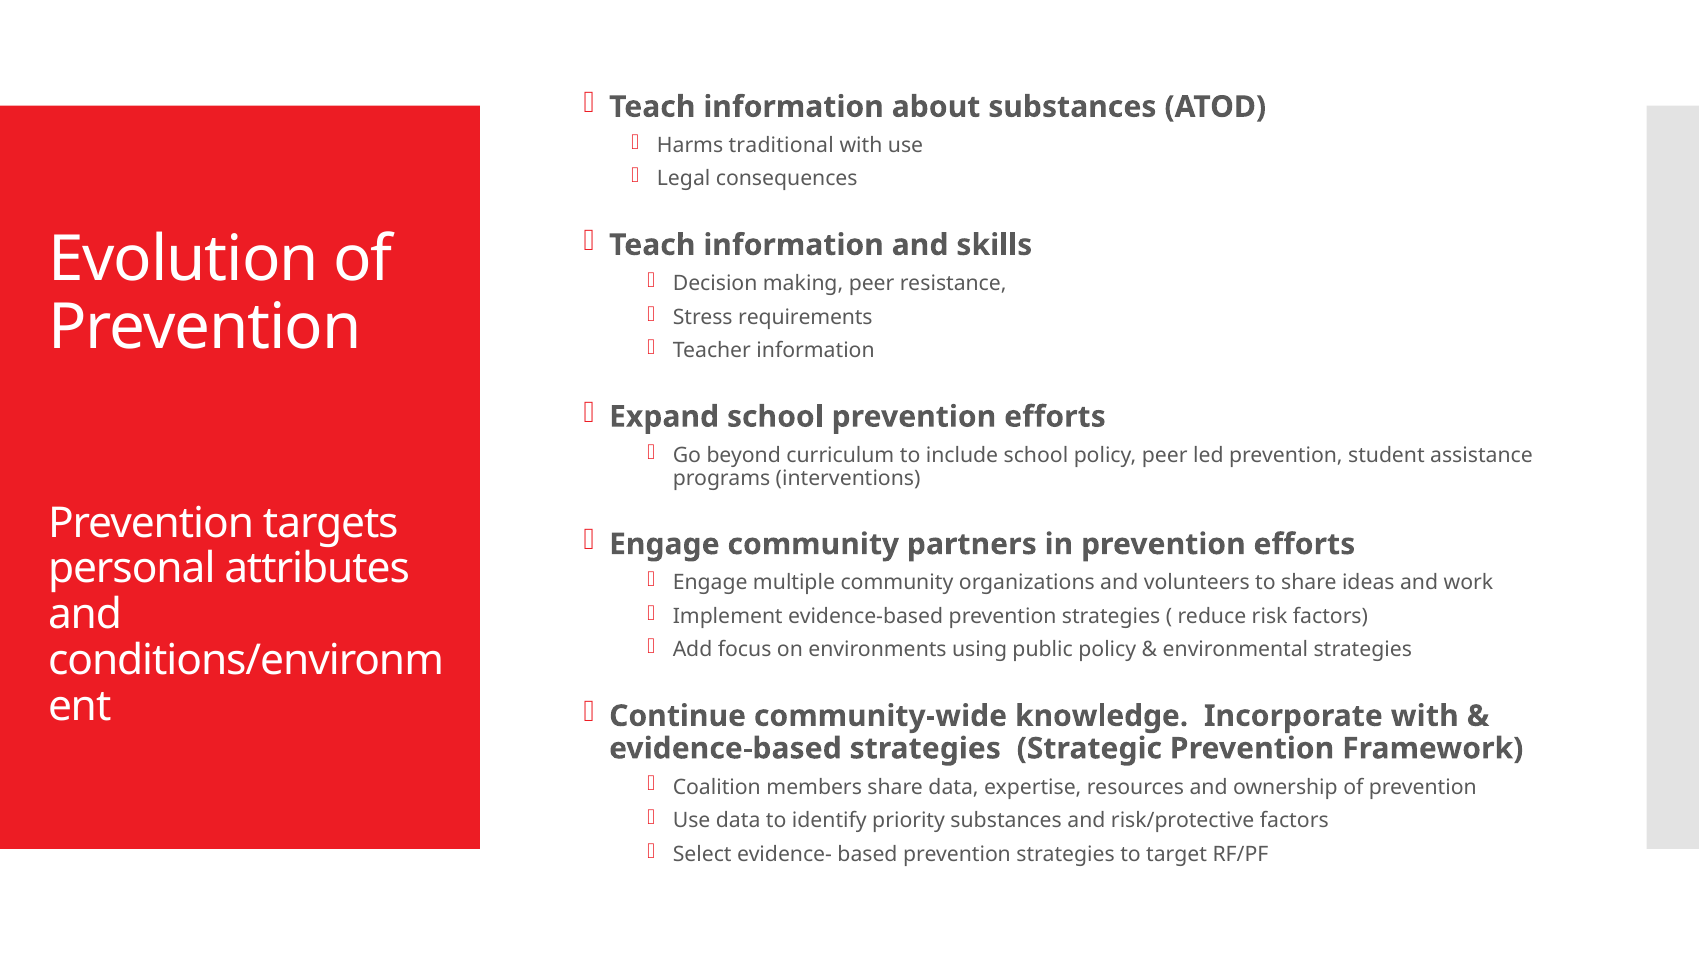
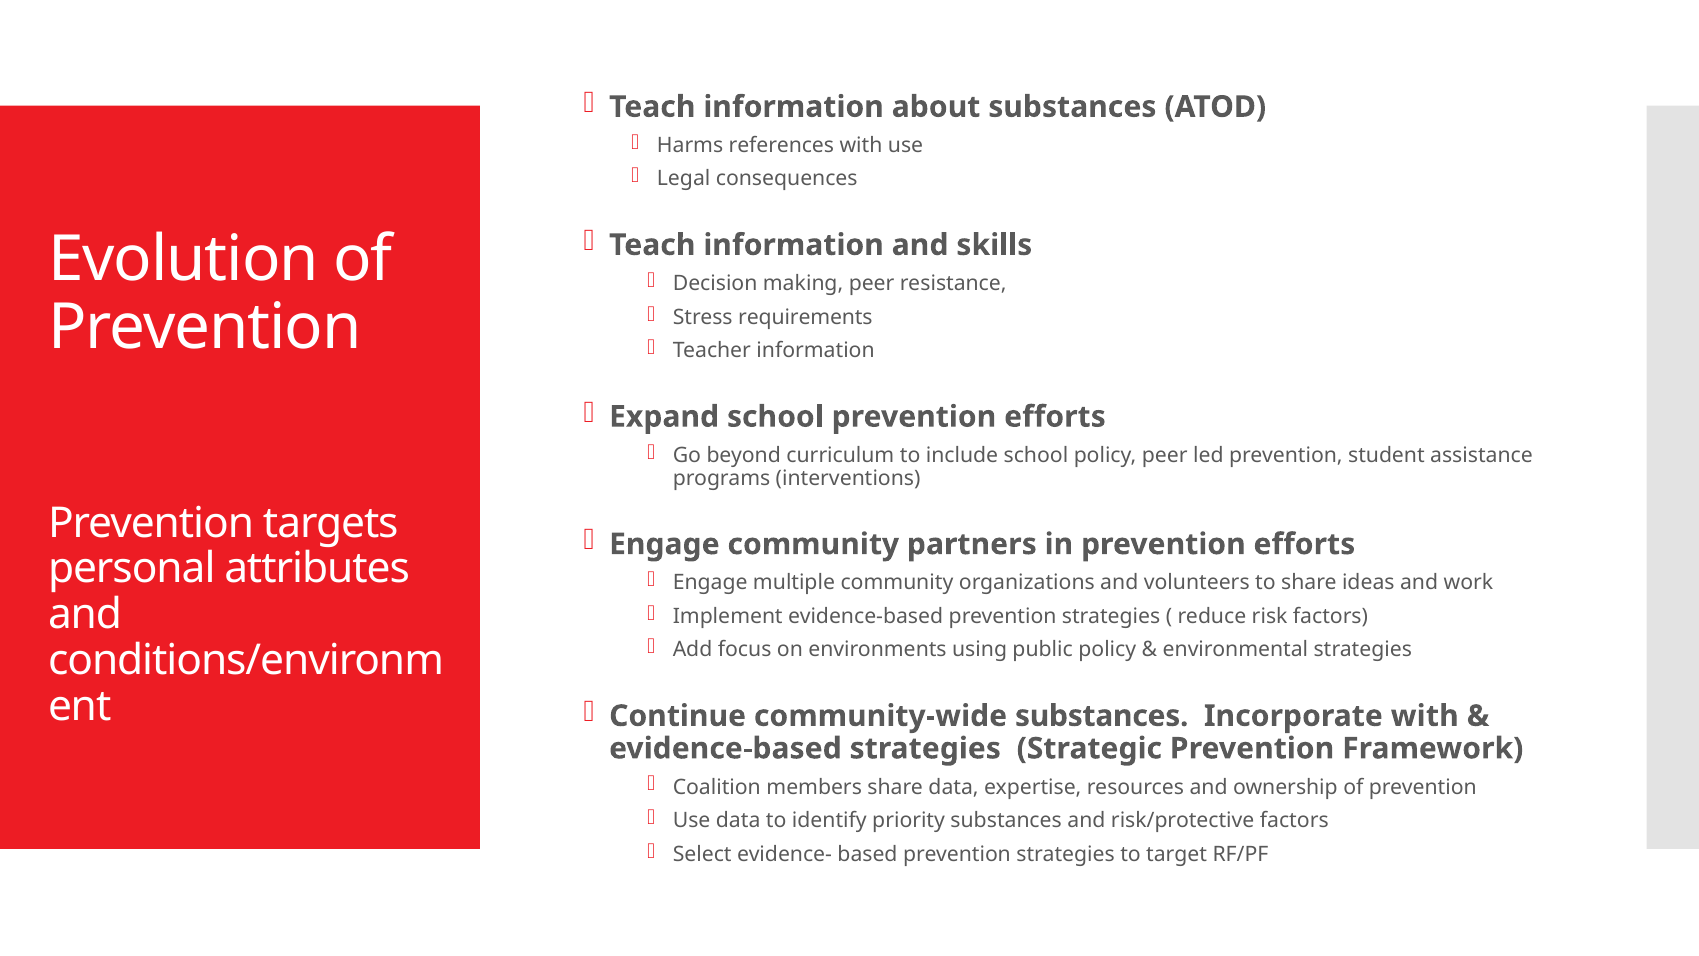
traditional: traditional -> references (781, 145)
community-wide knowledge: knowledge -> substances (1102, 716)
